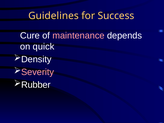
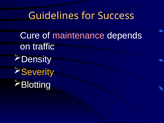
quick: quick -> traffic (44, 47)
Severity colour: pink -> yellow (38, 72)
Rubber: Rubber -> Blotting (36, 85)
